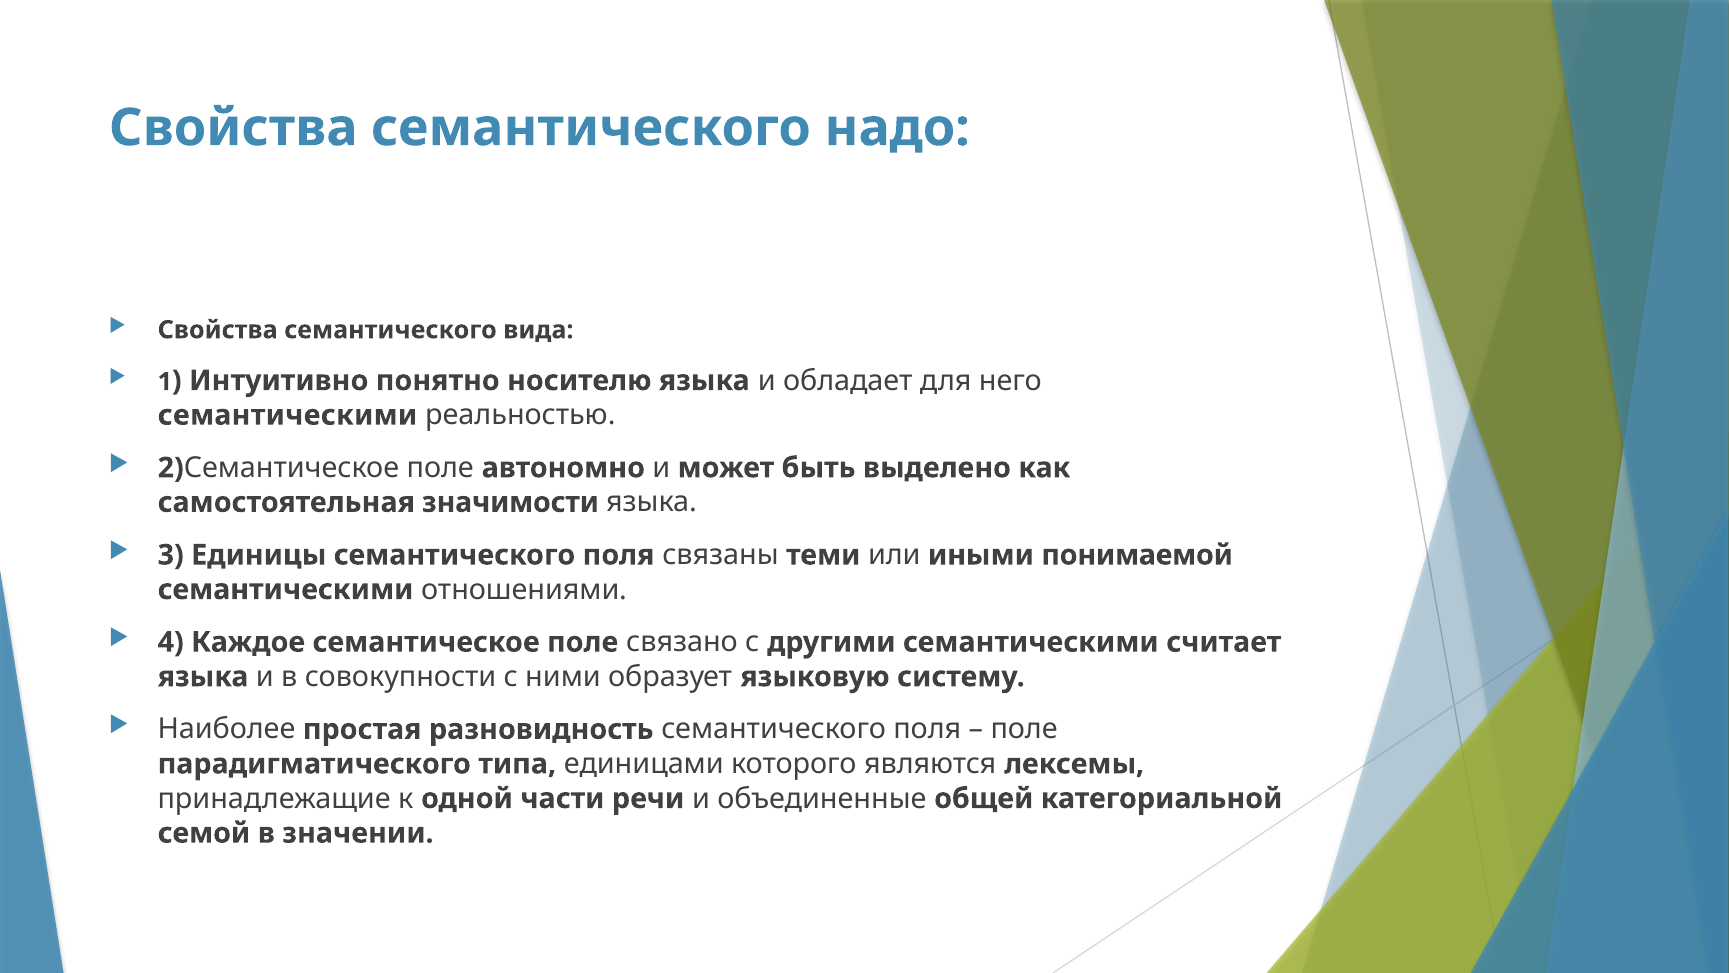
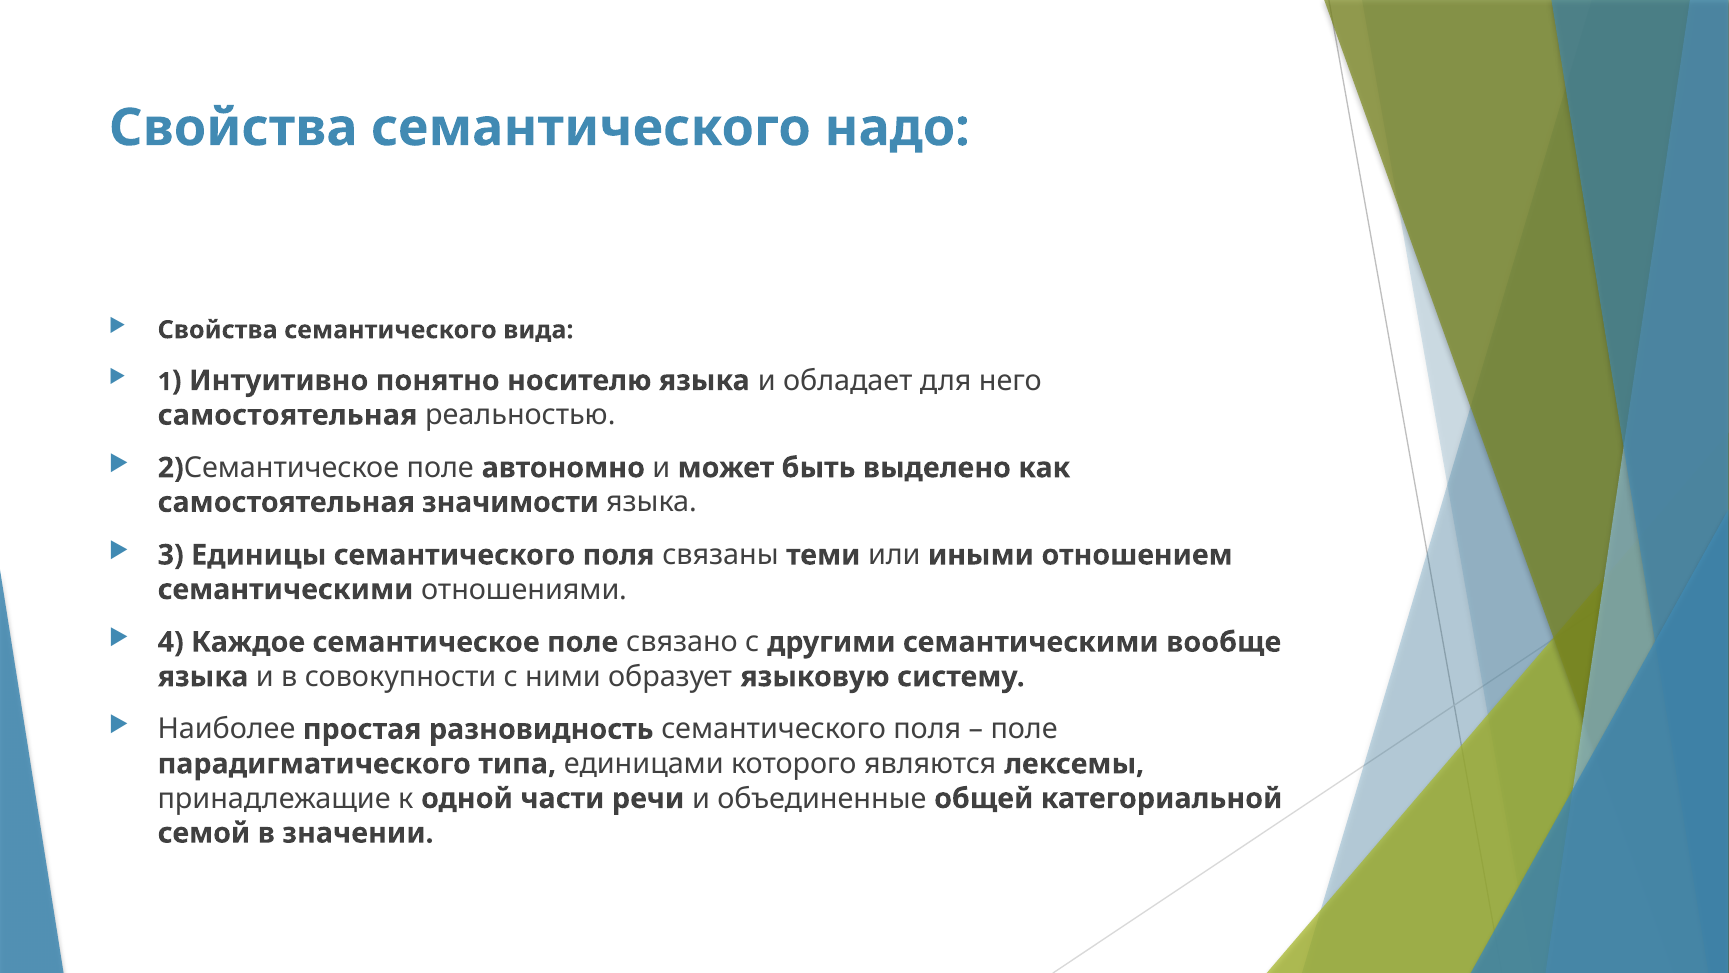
семантическими: семантическими -> самостоятельная (288, 415)
понимаемой: понимаемой -> отношением (1137, 555)
считает: считает -> вообще (1224, 642)
